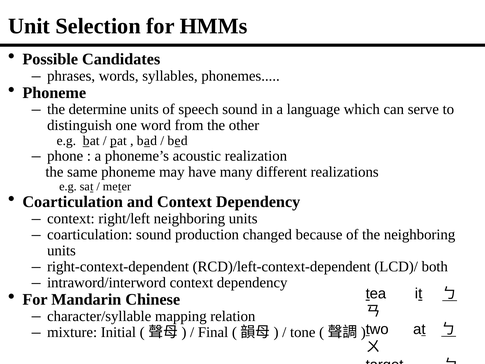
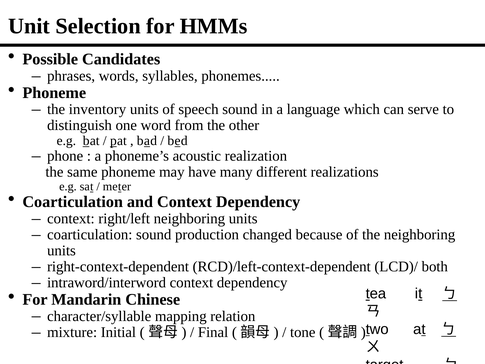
determine: determine -> inventory (97, 109)
